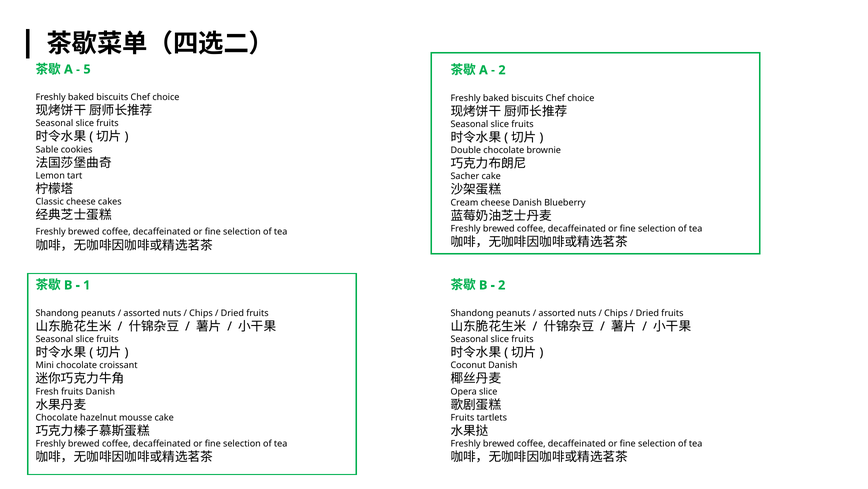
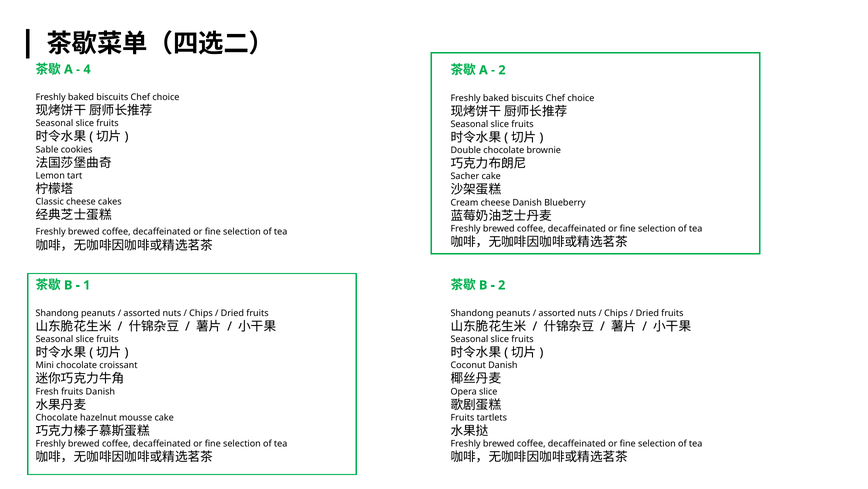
5: 5 -> 4 (87, 69)
